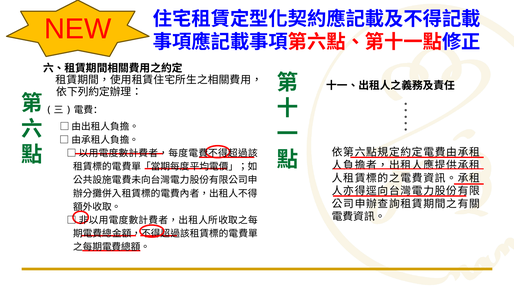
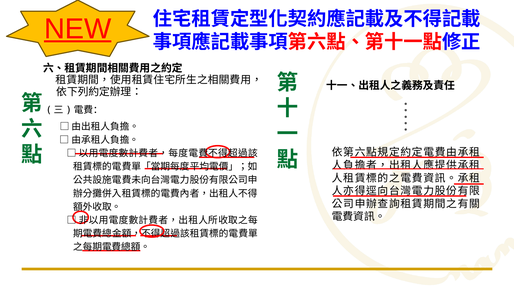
NEW underline: none -> present (78, 29)
